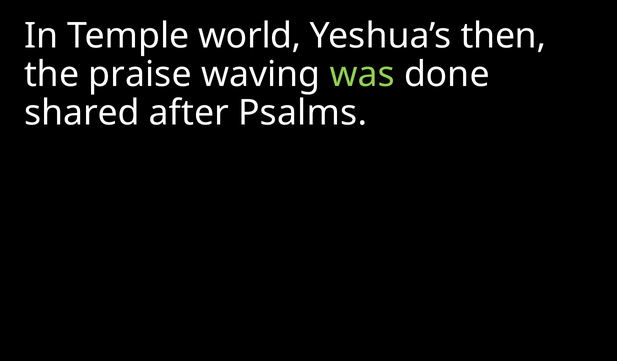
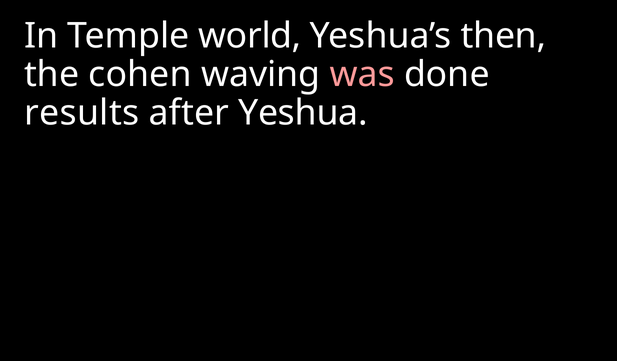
praise: praise -> cohen (140, 75)
was colour: light green -> pink (362, 75)
shared: shared -> results (82, 113)
Psalms: Psalms -> Yeshua (303, 113)
